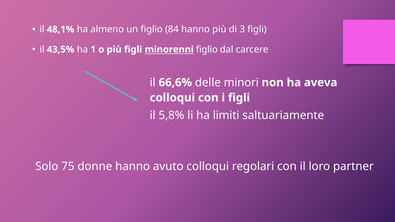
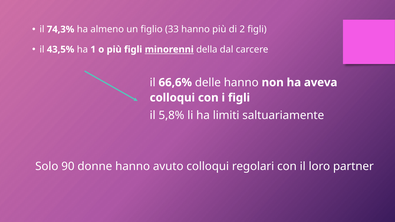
48,1%: 48,1% -> 74,3% (61, 29)
84: 84 -> 33 (172, 29)
3: 3 -> 2 (242, 29)
minorenni figlio: figlio -> della (207, 49)
delle minori: minori -> hanno (241, 83)
75: 75 -> 90 (68, 166)
